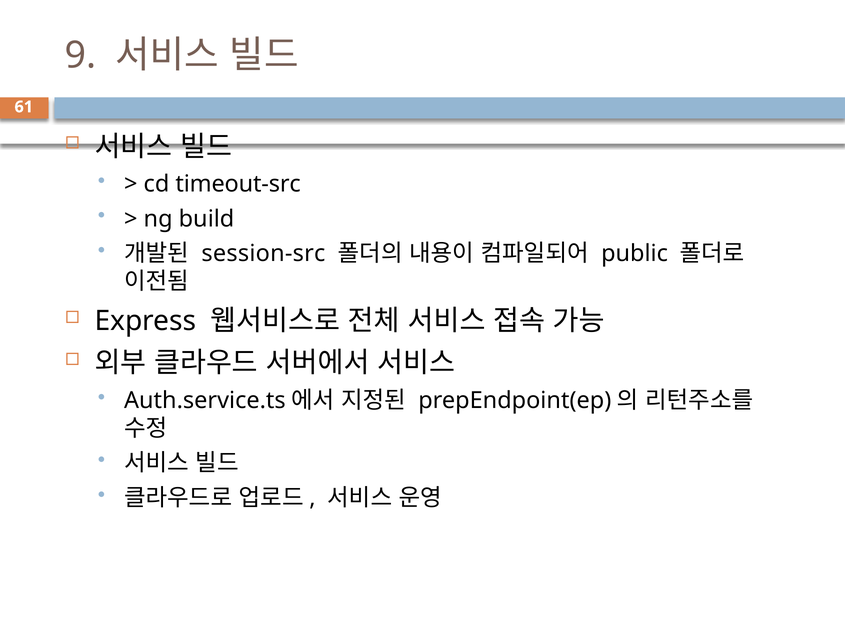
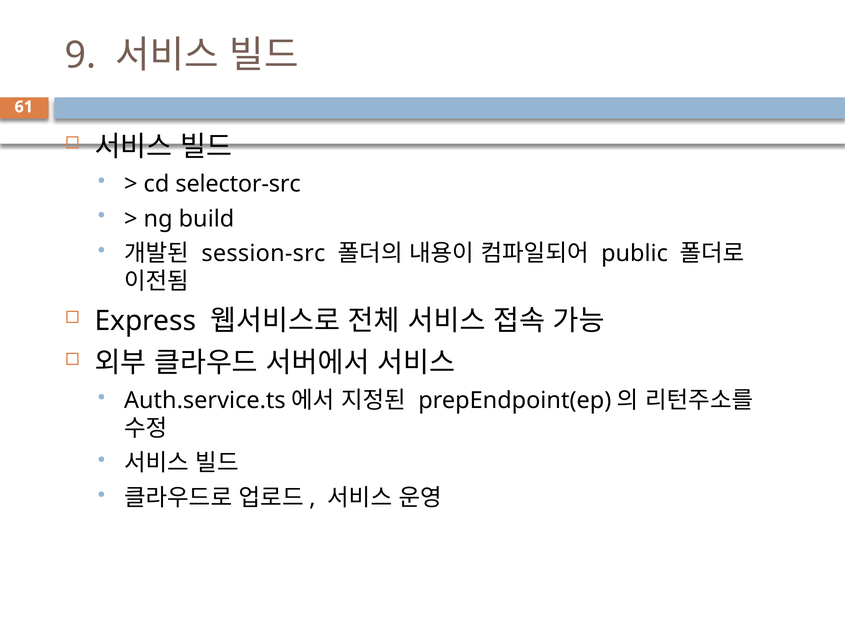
timeout-src: timeout-src -> selector-src (238, 184)
